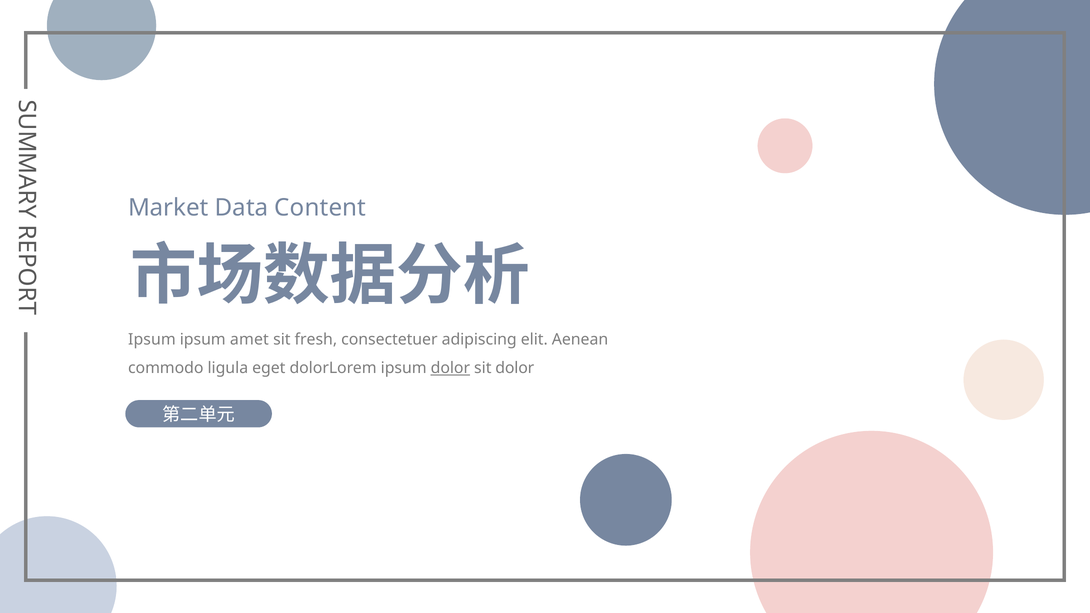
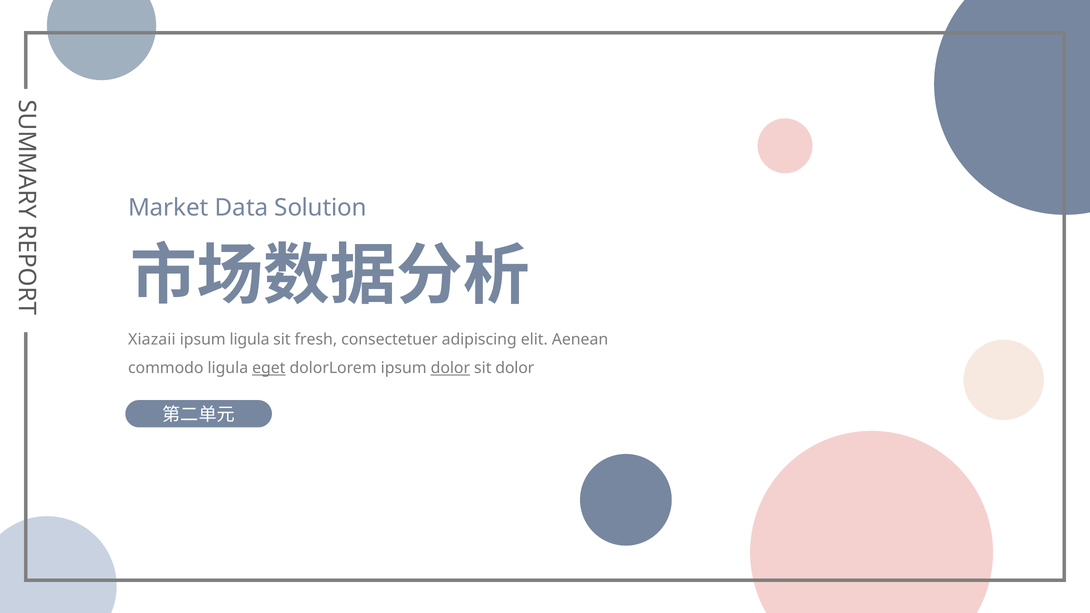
Content: Content -> Solution (320, 208)
Ipsum: Ipsum -> Xiazaii (152, 340)
ipsum amet: amet -> ligula (250, 340)
eget underline: none -> present (269, 368)
